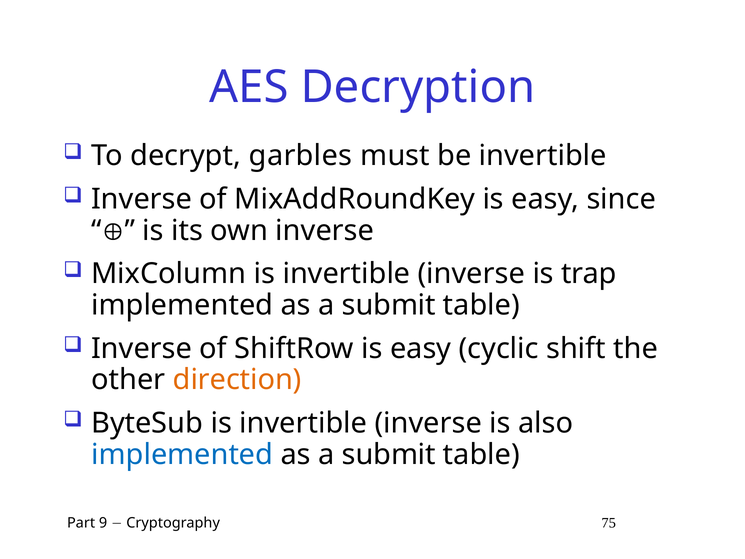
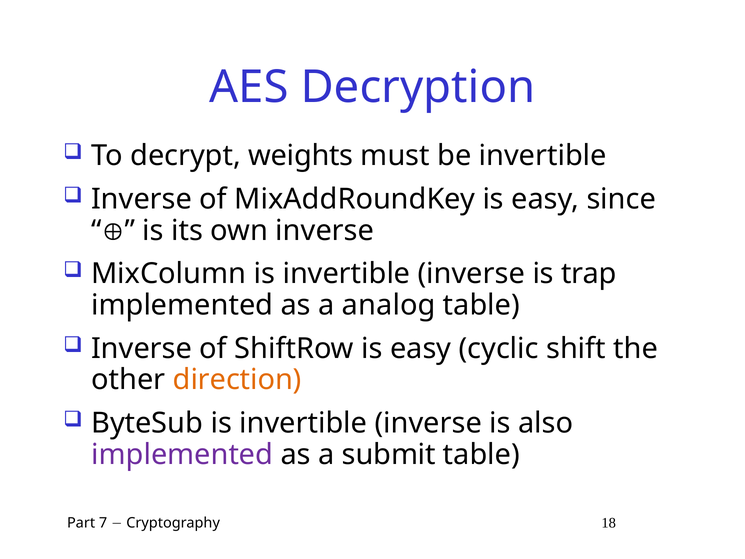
garbles: garbles -> weights (301, 156)
submit: submit -> analog (389, 305)
implemented colour: blue -> purple (182, 454)
9: 9 -> 7 (103, 523)
75: 75 -> 18 (609, 523)
